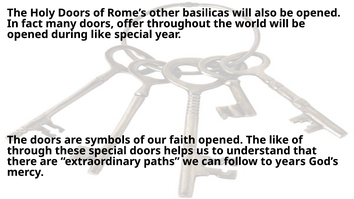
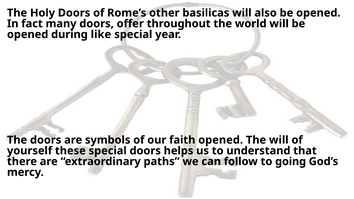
The like: like -> will (279, 140)
through: through -> yourself (30, 151)
years: years -> going (291, 162)
